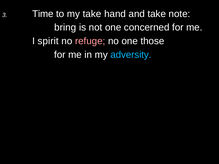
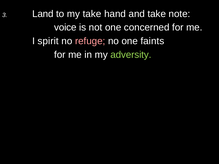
Time: Time -> Land (43, 14)
bring: bring -> voice (65, 27)
those: those -> faints (152, 41)
adversity colour: light blue -> light green (131, 55)
